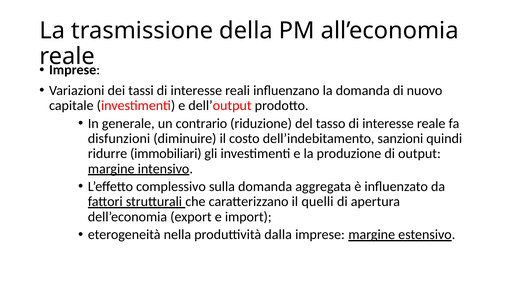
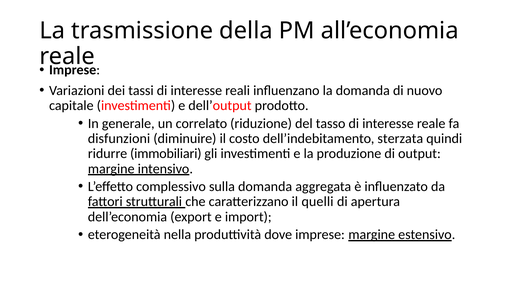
contrario: contrario -> correlato (201, 123)
sanzioni: sanzioni -> sterzata (400, 138)
dalla: dalla -> dove (278, 234)
